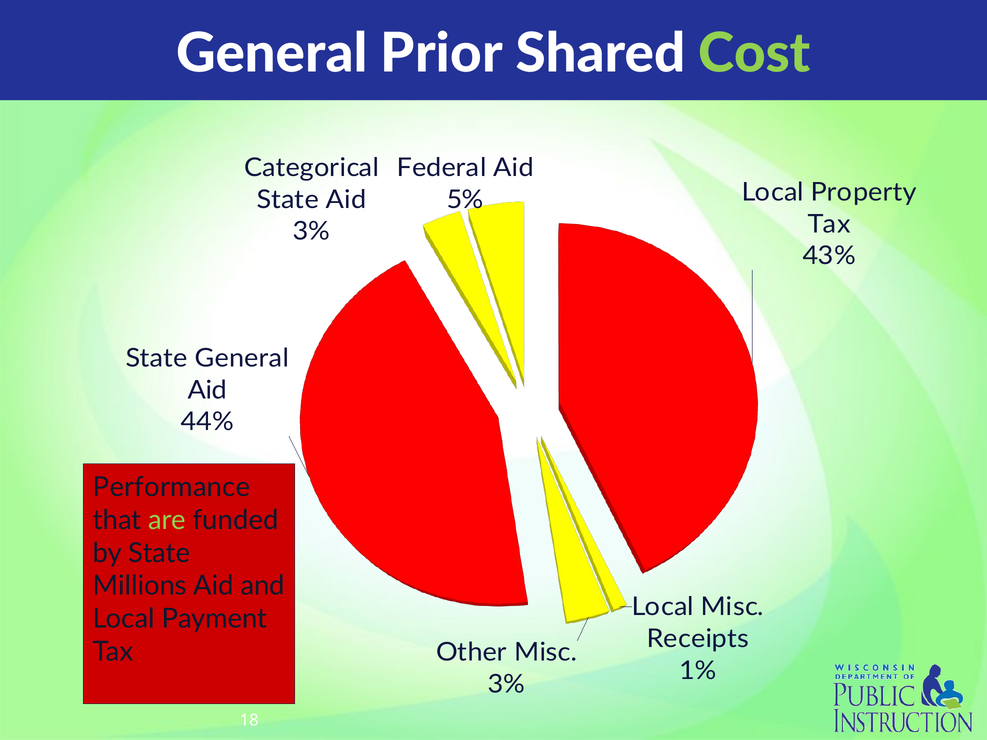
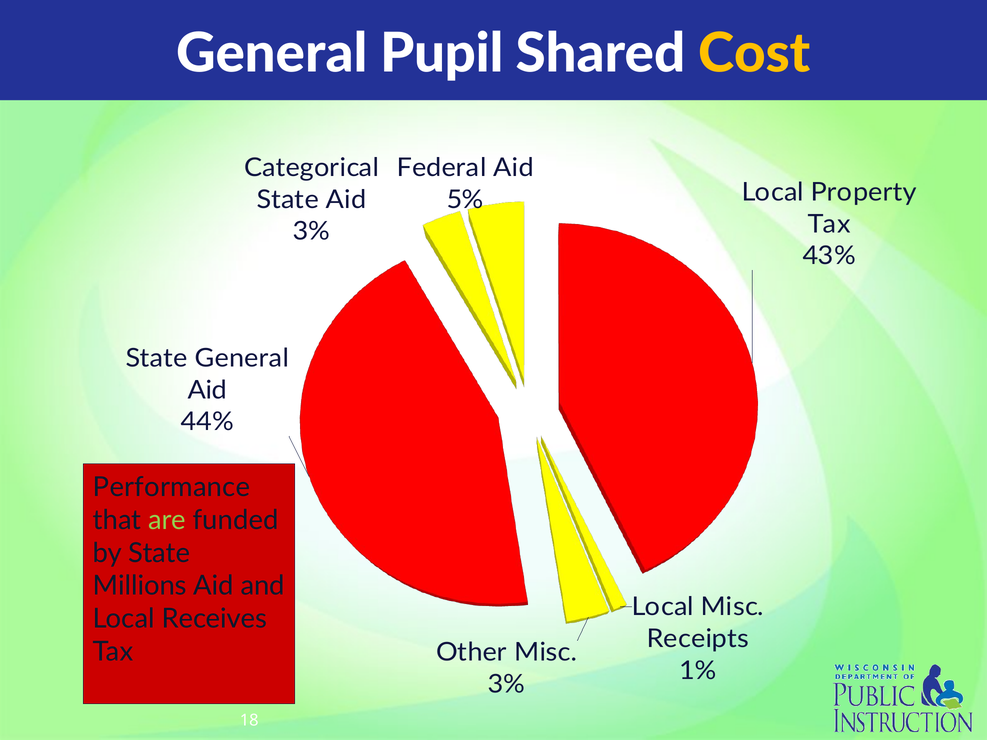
Prior: Prior -> Pupil (442, 54)
Cost colour: light green -> yellow (755, 54)
Payment: Payment -> Receives (214, 619)
